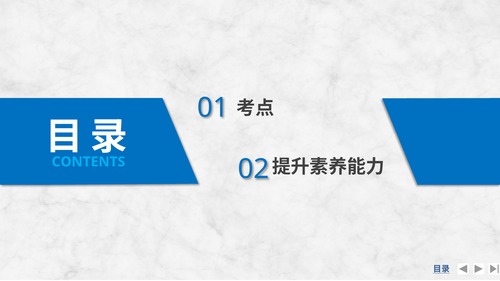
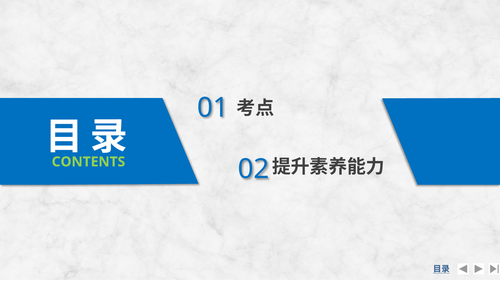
CONTENTS colour: light blue -> light green (88, 162)
